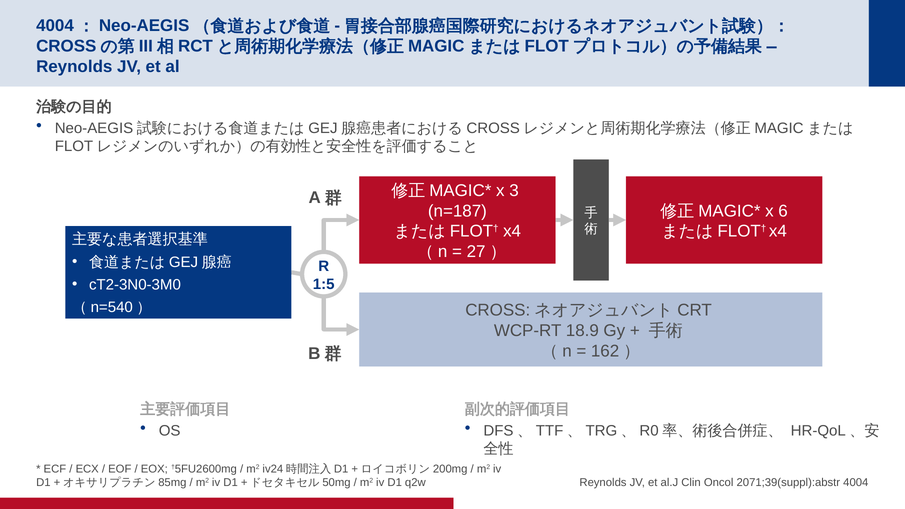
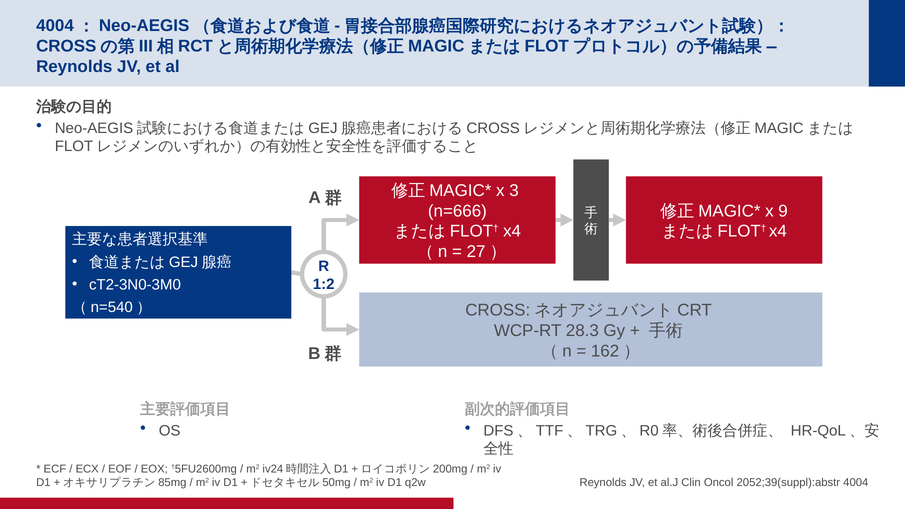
n=187: n=187 -> n=666 (457, 211)
6: 6 -> 9 (783, 211)
1:5: 1:5 -> 1:2 (324, 284)
18.9: 18.9 -> 28.3 (582, 331)
2071;39(suppl):abstr: 2071;39(suppl):abstr -> 2052;39(suppl):abstr (788, 483)
